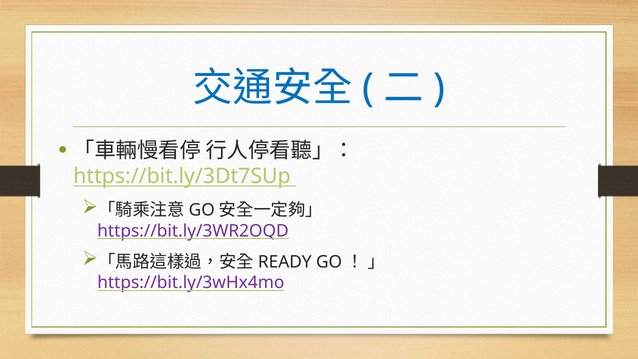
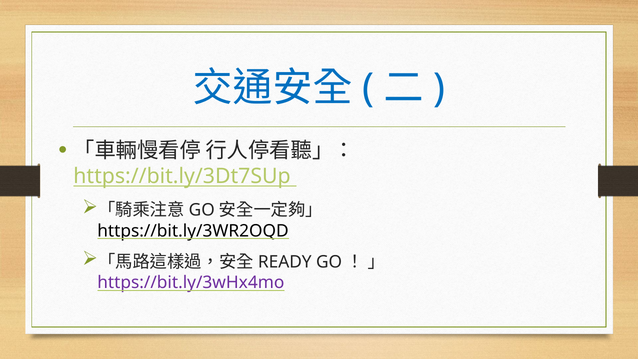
https://bit.ly/3WR2OQD colour: purple -> black (193, 231)
